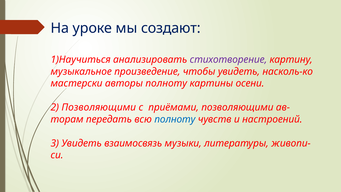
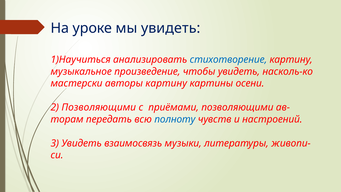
мы создают: создают -> увидеть (171, 28)
стихотворение colour: purple -> blue (228, 59)
авторы полноту: полноту -> картину (166, 83)
